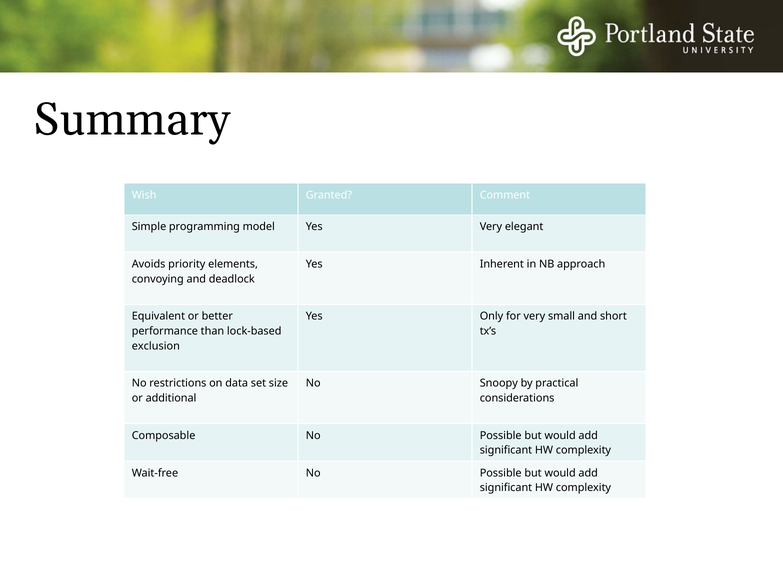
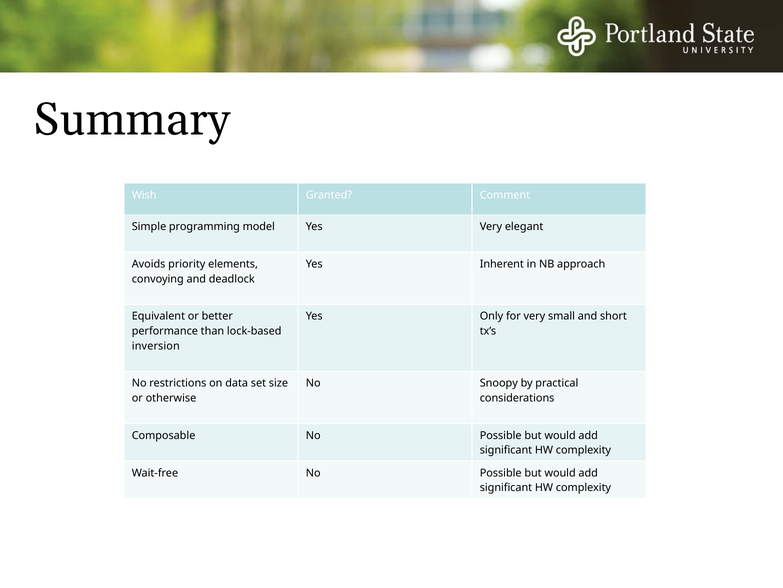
exclusion: exclusion -> inversion (156, 345)
additional: additional -> otherwise (171, 398)
